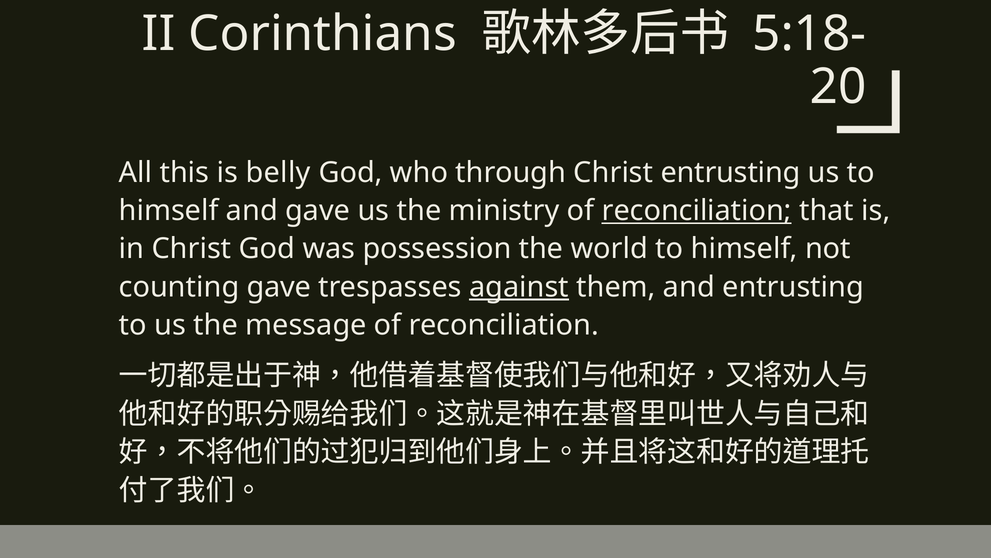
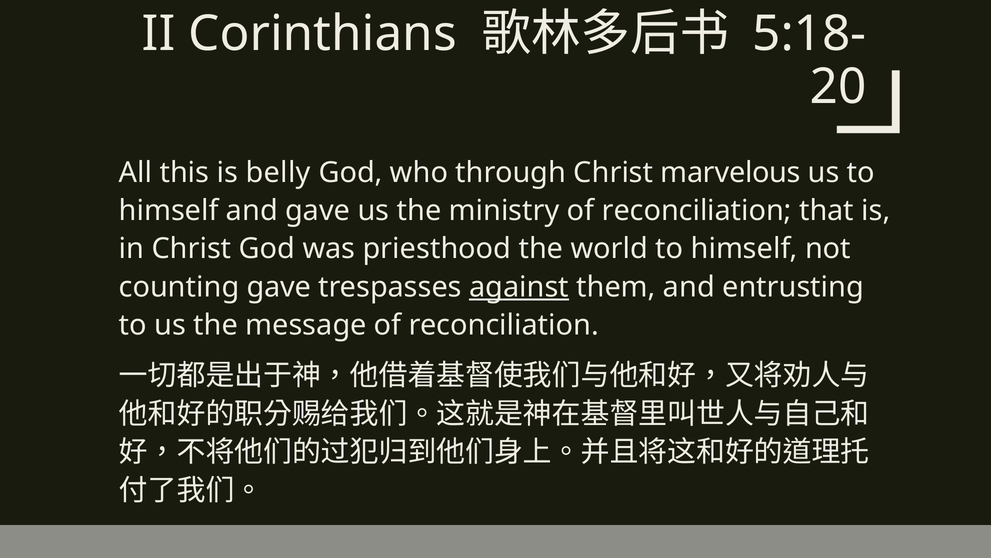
Christ entrusting: entrusting -> marvelous (731, 172)
reconciliation underline: present -> none (697, 211)
possession: possession -> priesthood (437, 249)
